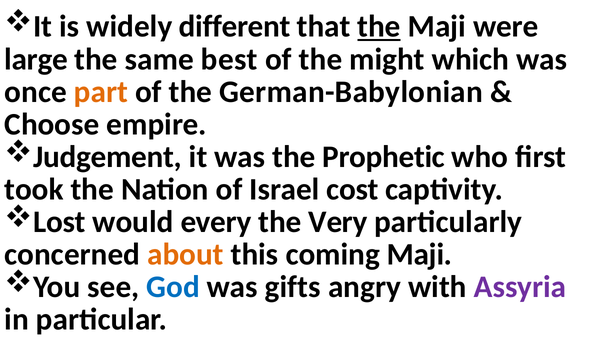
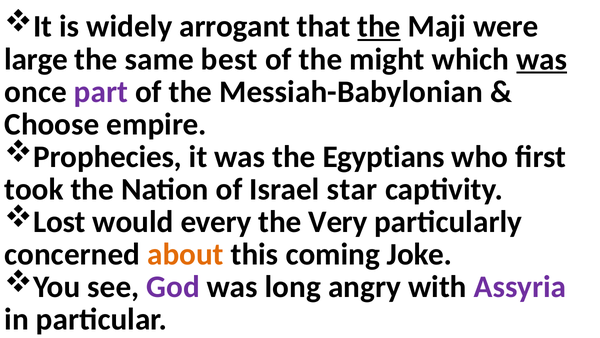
different: different -> arrogant (235, 27)
was underline: none -> present (542, 59)
part colour: orange -> purple (101, 92)
German-Babylonian: German-Babylonian -> Messiah-Babylonian (351, 92)
Judgement: Judgement -> Prophecies (108, 157)
Prophetic: Prophetic -> Egyptians (384, 157)
cost: cost -> star (352, 189)
coming Maji: Maji -> Joke (419, 254)
God colour: blue -> purple (173, 287)
gifts: gifts -> long (293, 287)
